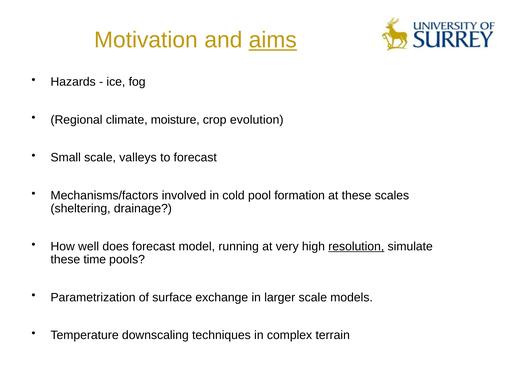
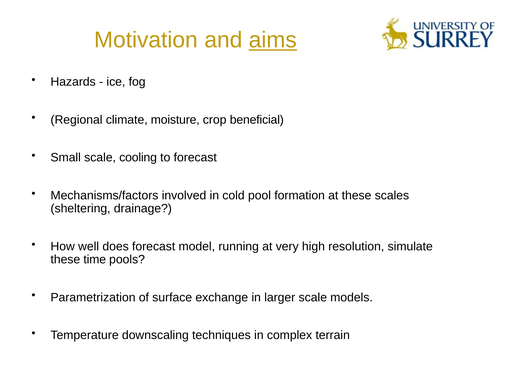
evolution: evolution -> beneficial (257, 120)
valleys: valleys -> cooling (138, 157)
resolution underline: present -> none (356, 246)
